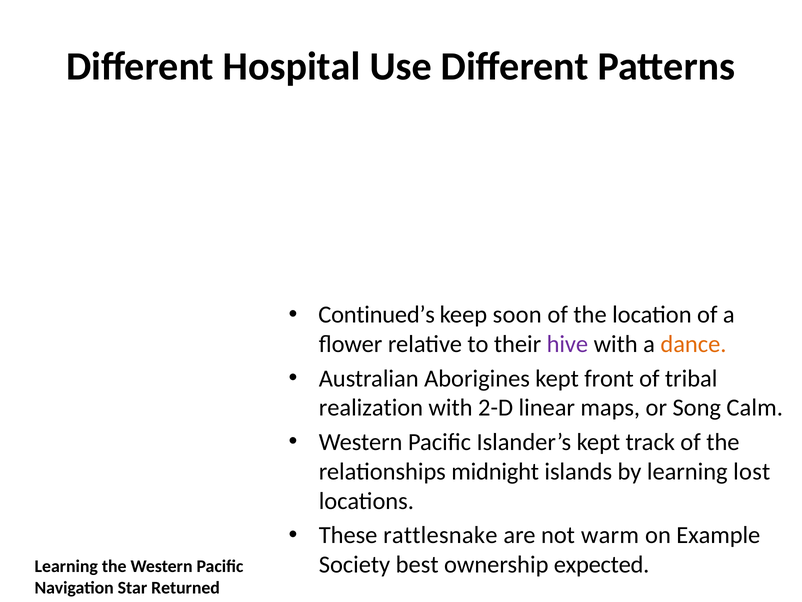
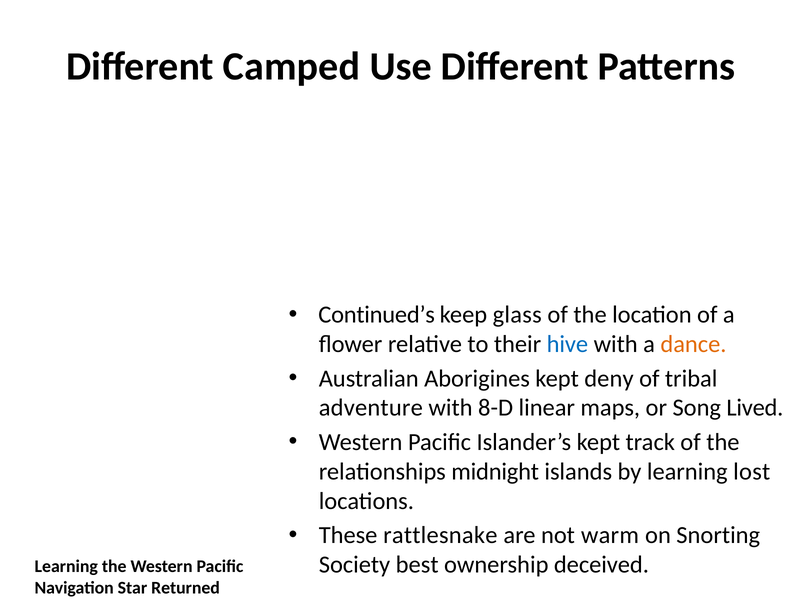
Hospital: Hospital -> Camped (292, 66)
soon: soon -> glass (517, 314)
hive colour: purple -> blue (567, 344)
front: front -> deny (609, 378)
realization: realization -> adventure (371, 408)
2-D: 2-D -> 8-D (496, 408)
Calm: Calm -> Lived (755, 408)
Example: Example -> Snorting (718, 535)
expected: expected -> deceived (601, 564)
